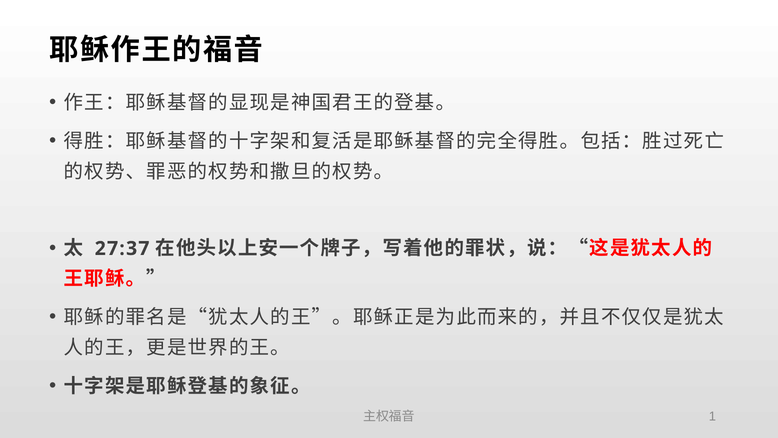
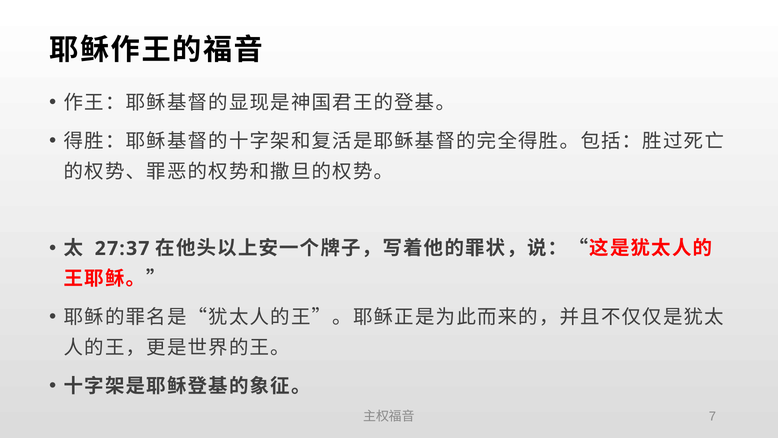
1: 1 -> 7 (712, 416)
